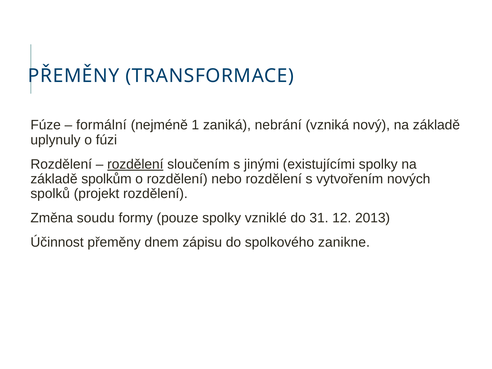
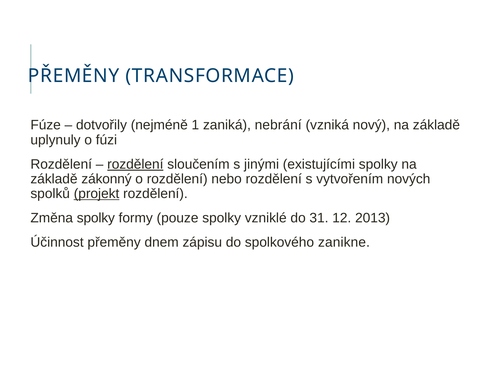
formální: formální -> dotvořily (101, 125)
spolkům: spolkům -> zákonný (106, 179)
projekt underline: none -> present (97, 194)
Změna soudu: soudu -> spolky (96, 218)
